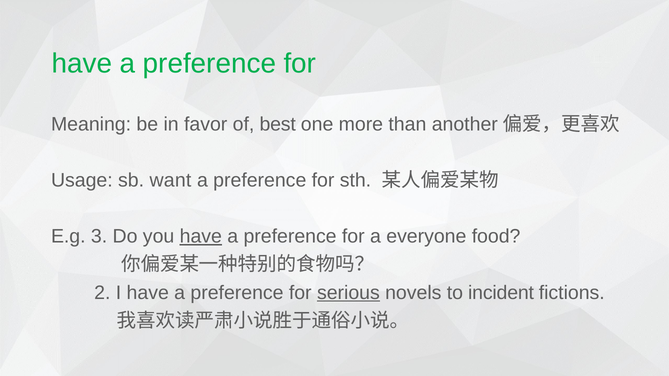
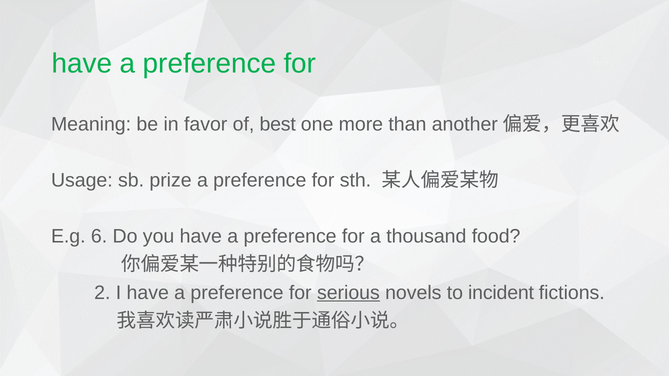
want: want -> prize (171, 180)
3: 3 -> 6 (99, 237)
have underline: present -> none (201, 237)
everyone: everyone -> thousand (426, 237)
